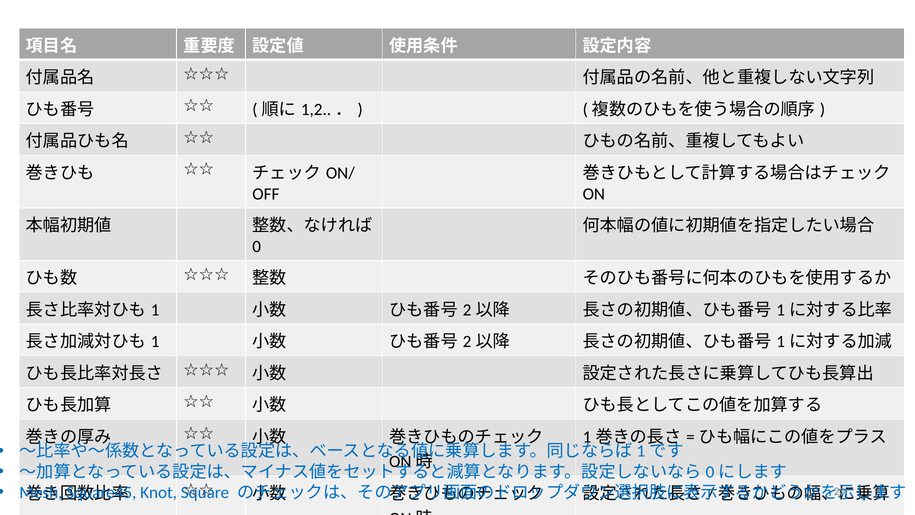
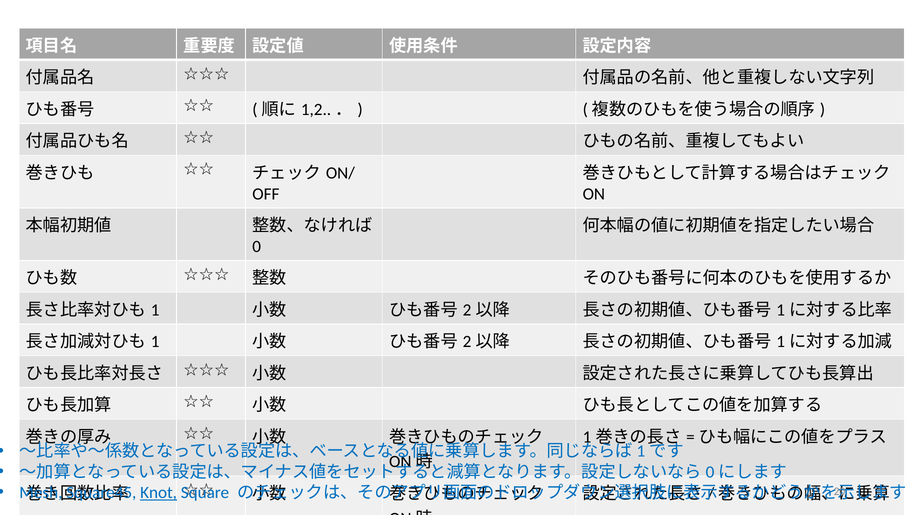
Knot underline: none -> present (159, 492)
